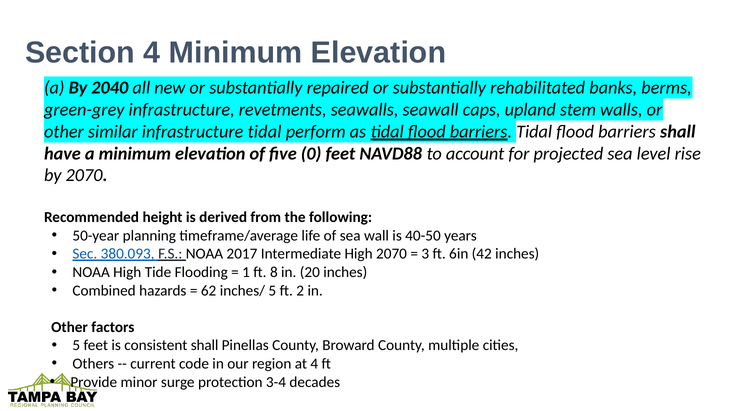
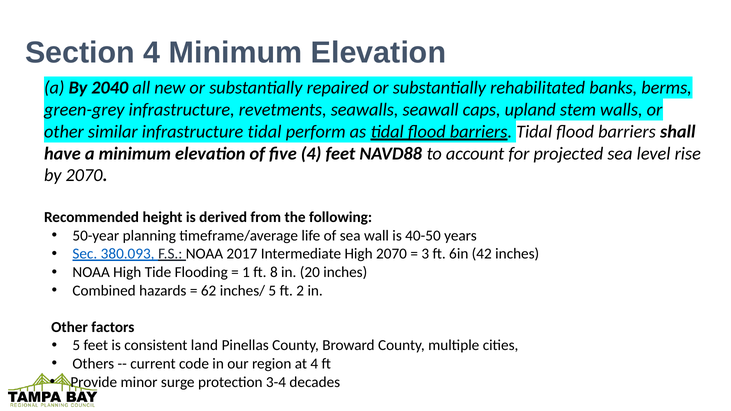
five 0: 0 -> 4 (311, 154)
consistent shall: shall -> land (204, 346)
